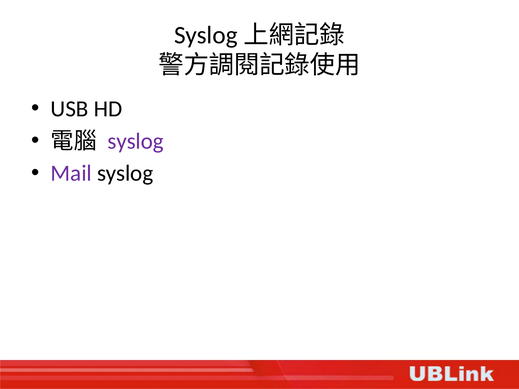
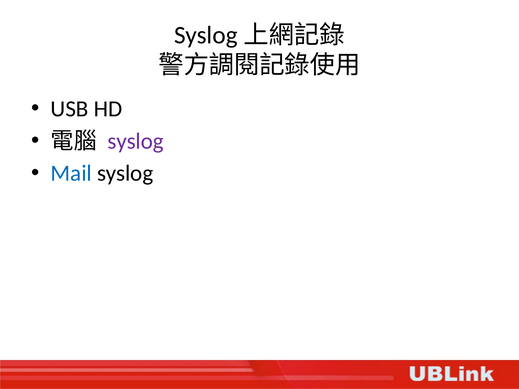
Mail colour: purple -> blue (71, 173)
